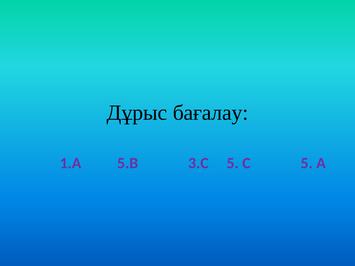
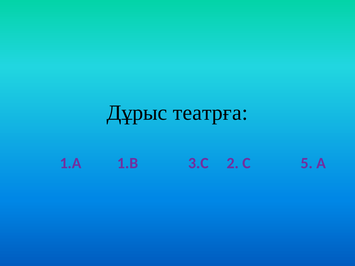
бағалау: бағалау -> театрға (210, 113)
5.В: 5.В -> 1.В (128, 163)
3.С 5: 5 -> 2 (233, 163)
